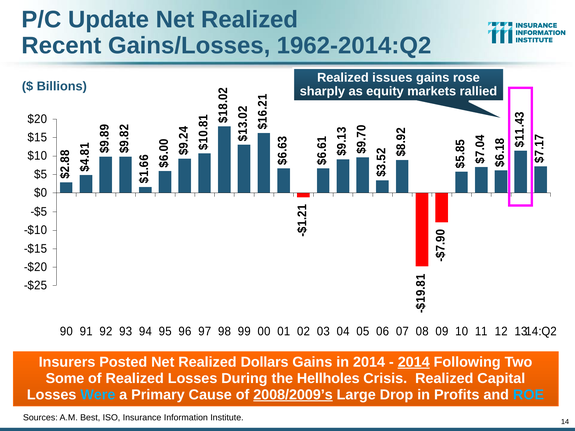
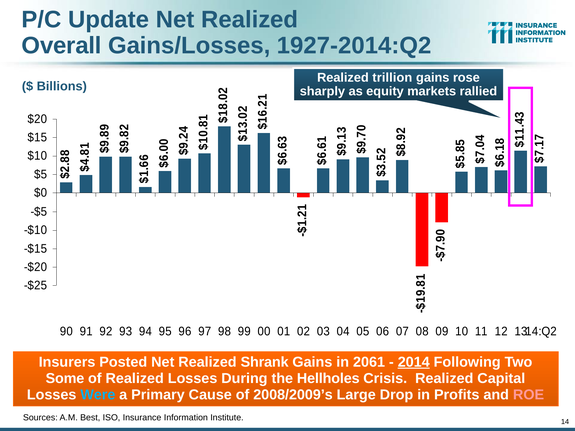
Recent: Recent -> Overall (62, 45)
1962-2014:Q2: 1962-2014:Q2 -> 1927-2014:Q2 (354, 45)
issues: issues -> trillion (392, 78)
Dollars: Dollars -> Shrank (265, 362)
in 2014: 2014 -> 2061 (369, 362)
2008/2009’s underline: present -> none (293, 395)
ROE colour: light blue -> pink (529, 395)
